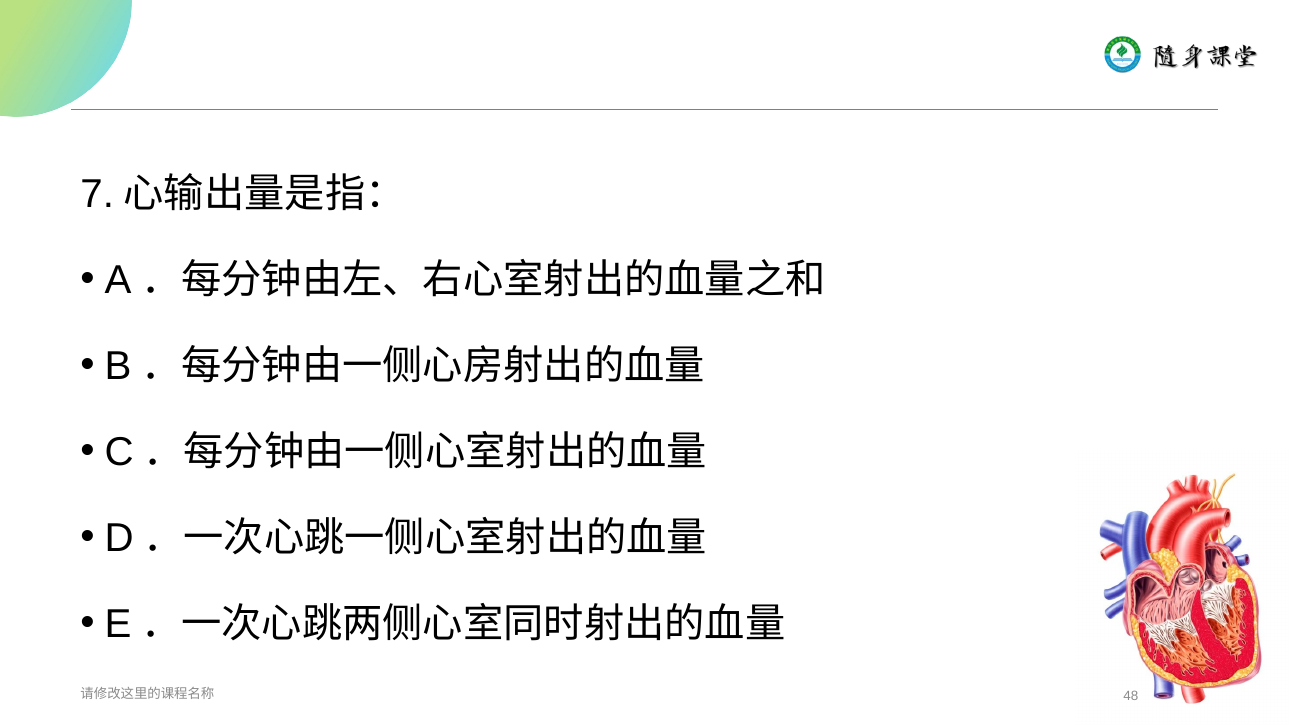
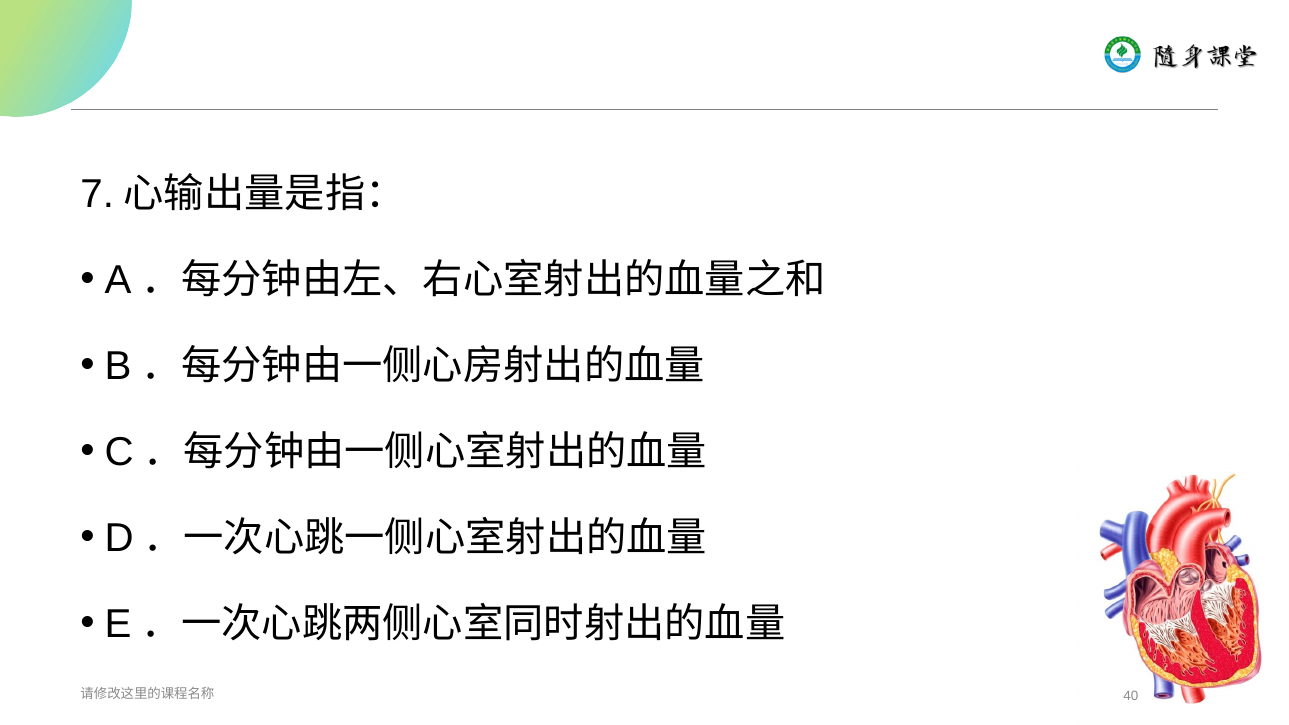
48: 48 -> 40 (1131, 696)
